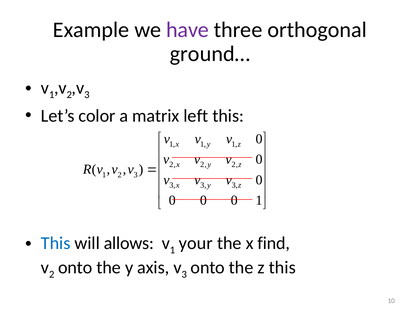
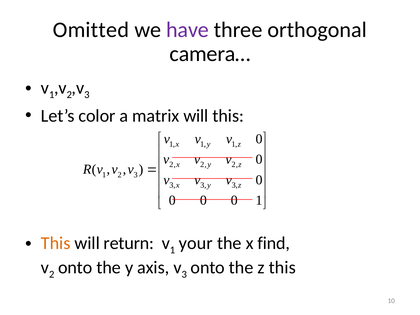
Example: Example -> Omitted (91, 30)
ground…: ground… -> camera… (210, 54)
matrix left: left -> will (196, 116)
This colour: blue -> orange (56, 243)
allows: allows -> return (129, 243)
